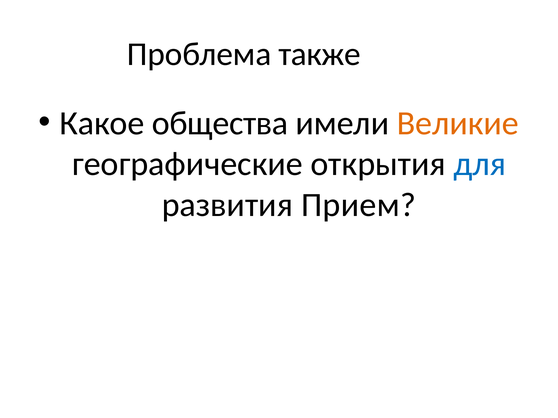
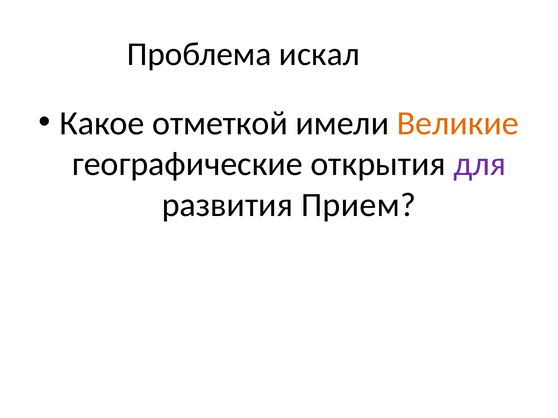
также: также -> искал (319, 54)
общества: общества -> отметкой (220, 123)
для colour: blue -> purple (480, 164)
